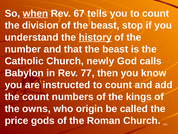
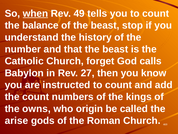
67: 67 -> 49 (79, 13)
division: division -> balance (40, 25)
history underline: present -> none (95, 37)
newly: newly -> forget (100, 61)
77: 77 -> 27 (88, 73)
price: price -> arise (16, 120)
